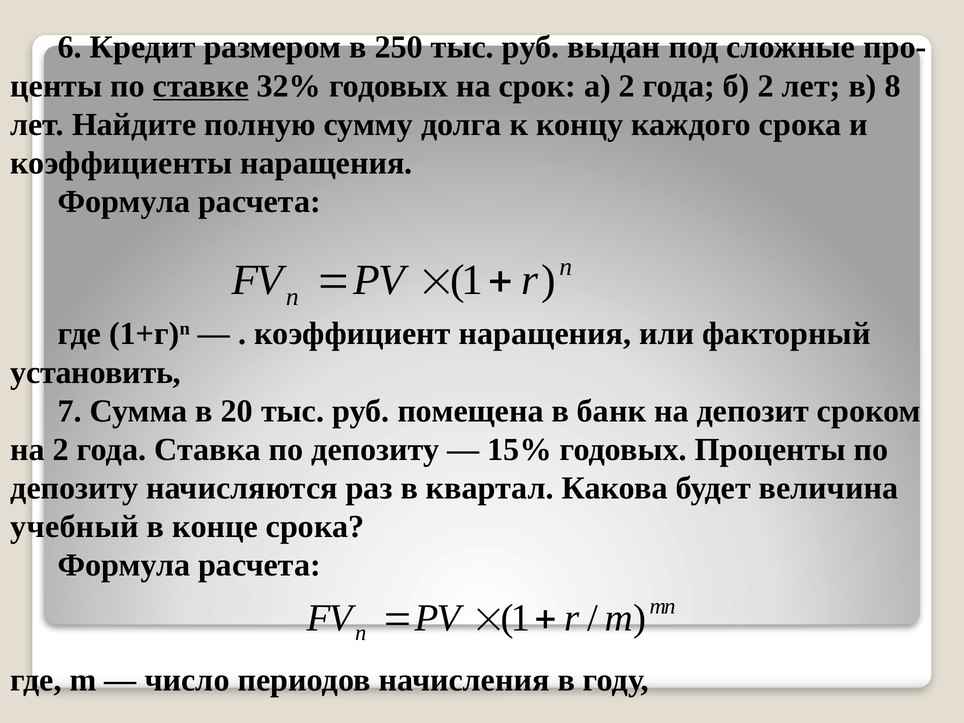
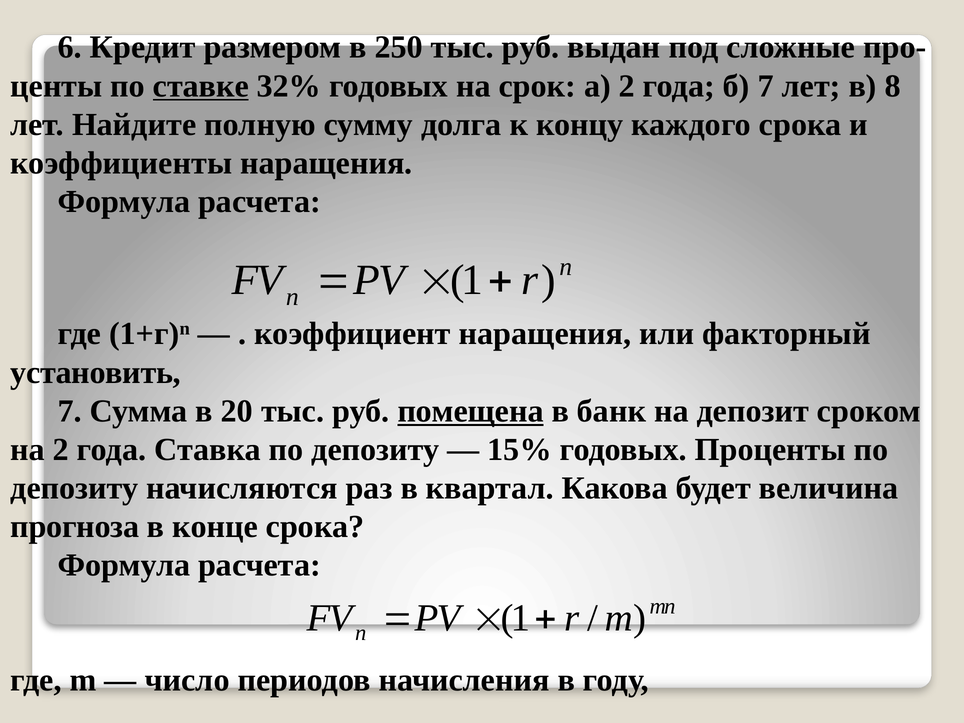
б 2: 2 -> 7 (766, 86)
помещена underline: none -> present (471, 411)
учебный: учебный -> прогноза (75, 527)
